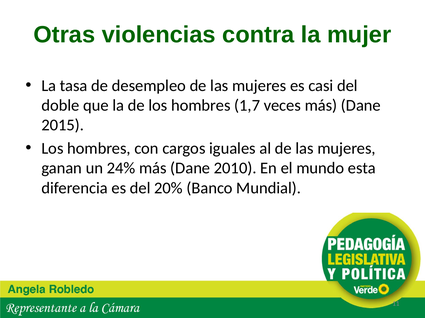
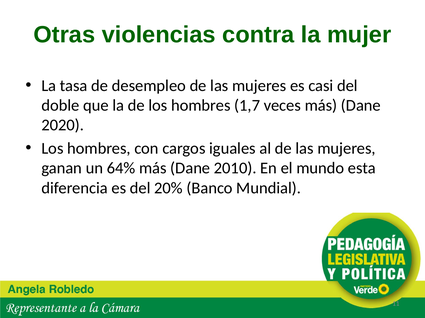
2015: 2015 -> 2020 (63, 125)
24%: 24% -> 64% (121, 168)
